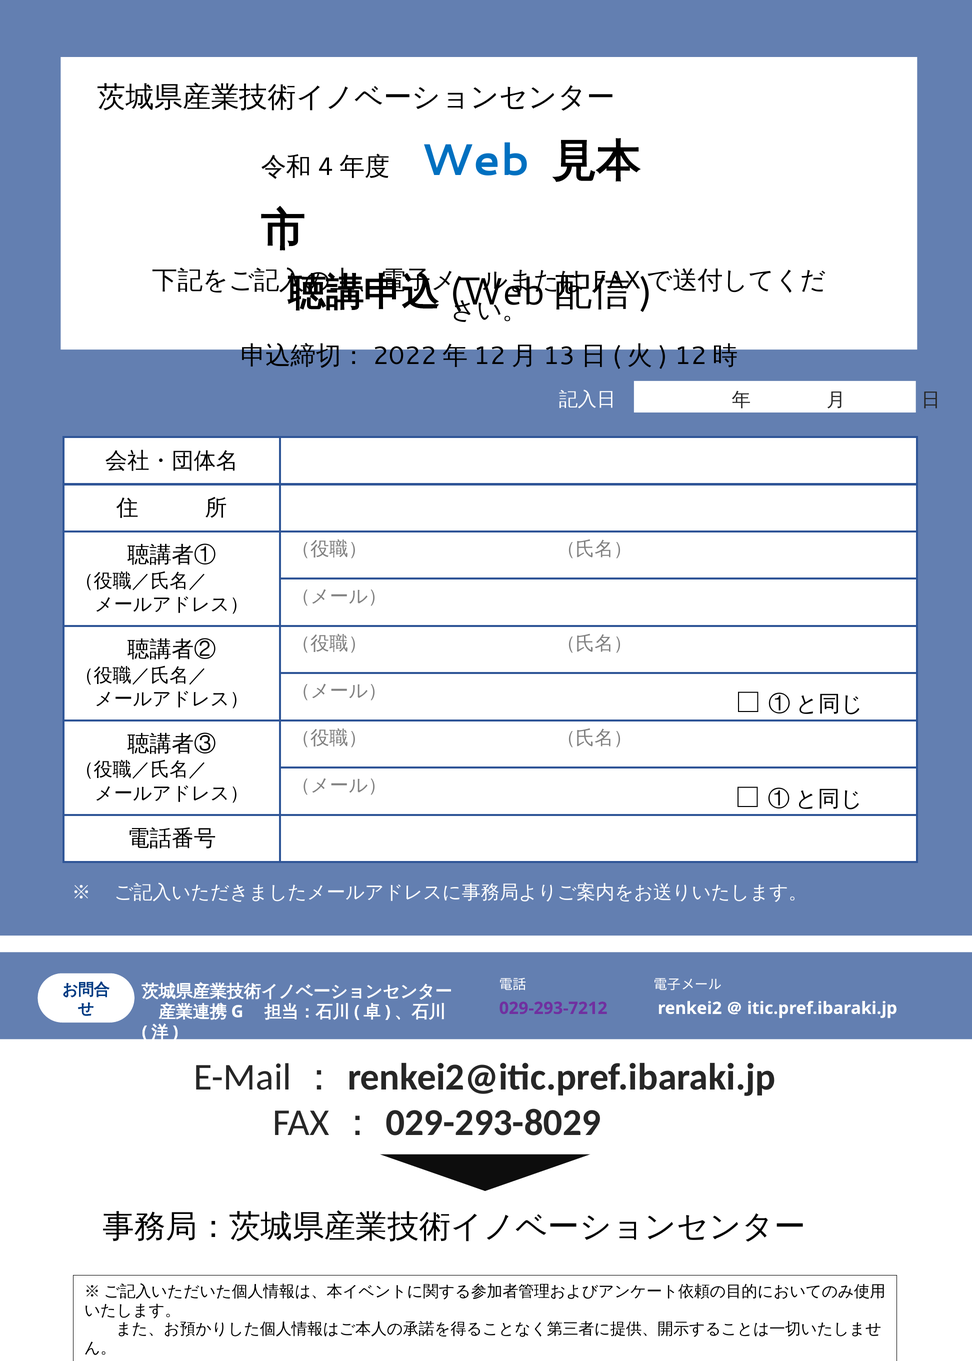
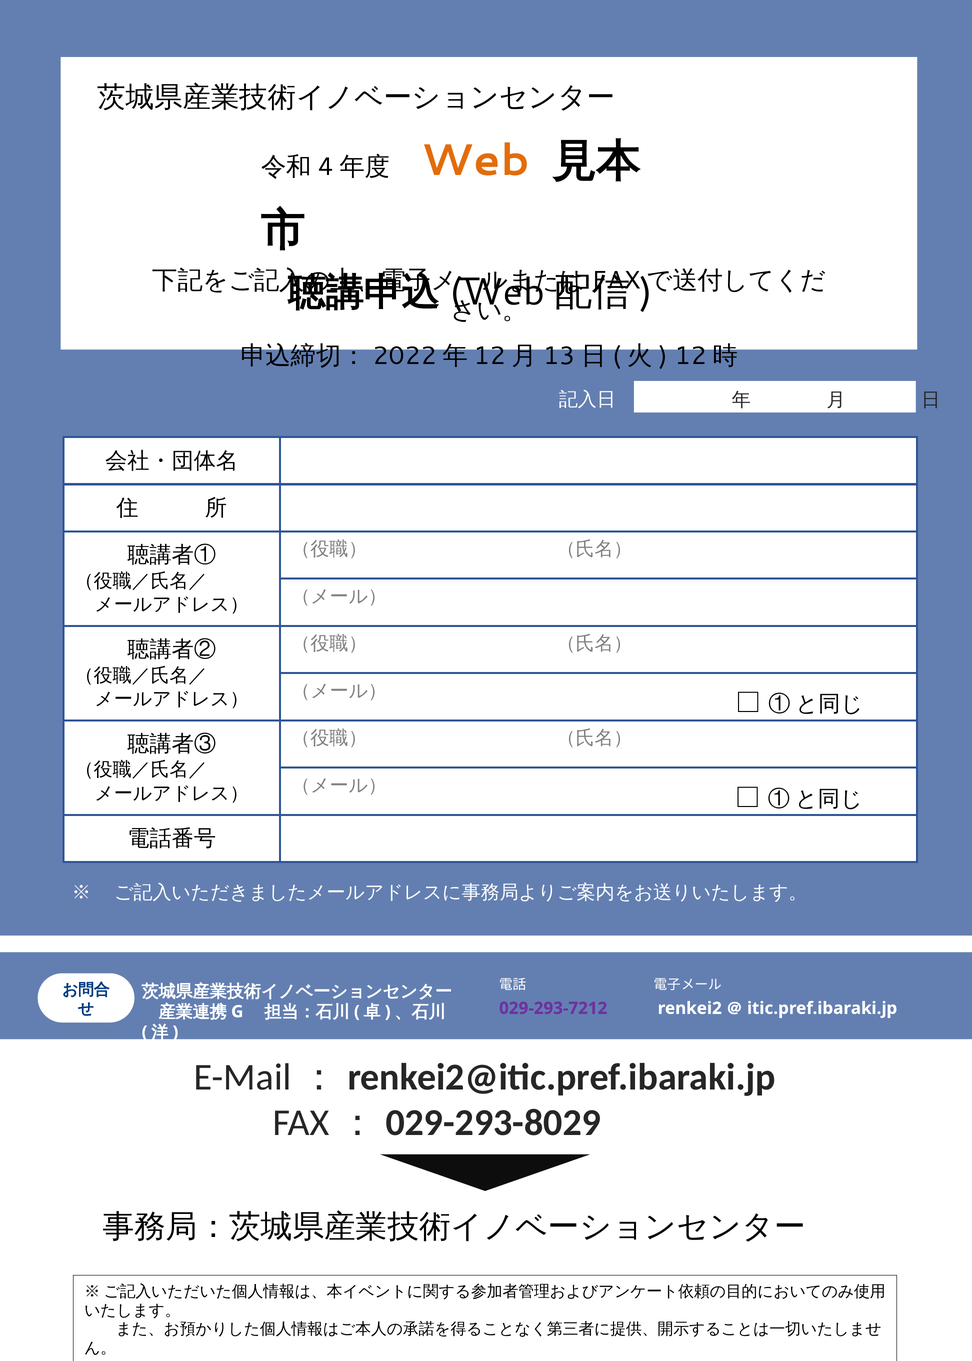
Web colour: blue -> orange (476, 161)
